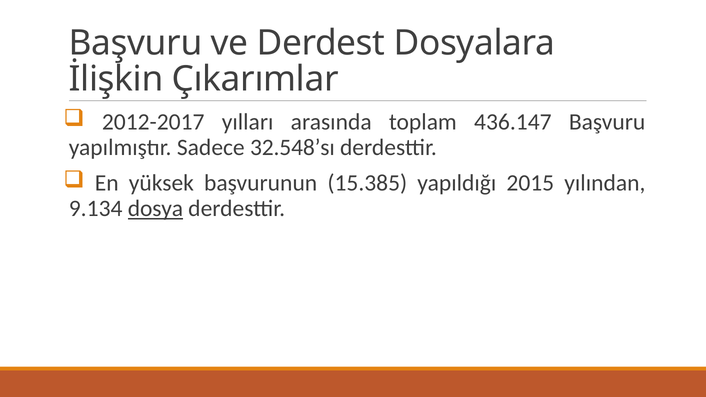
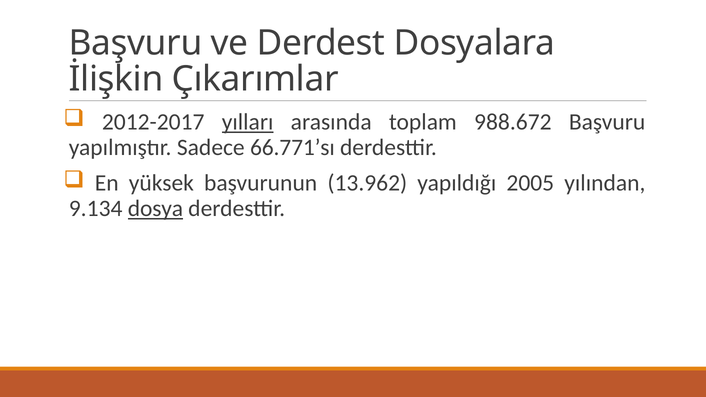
yılları underline: none -> present (248, 122)
436.147: 436.147 -> 988.672 (513, 122)
32.548’sı: 32.548’sı -> 66.771’sı (292, 148)
15.385: 15.385 -> 13.962 (367, 183)
2015: 2015 -> 2005 (530, 183)
